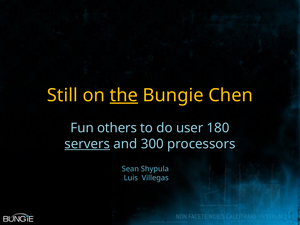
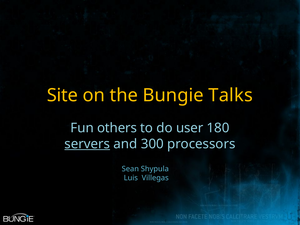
Still: Still -> Site (62, 95)
the underline: present -> none (124, 95)
Chen: Chen -> Talks (231, 95)
